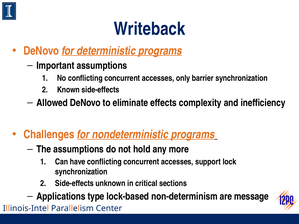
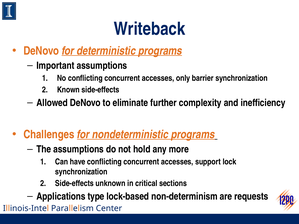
effects: effects -> further (164, 103)
message: message -> requests (251, 197)
